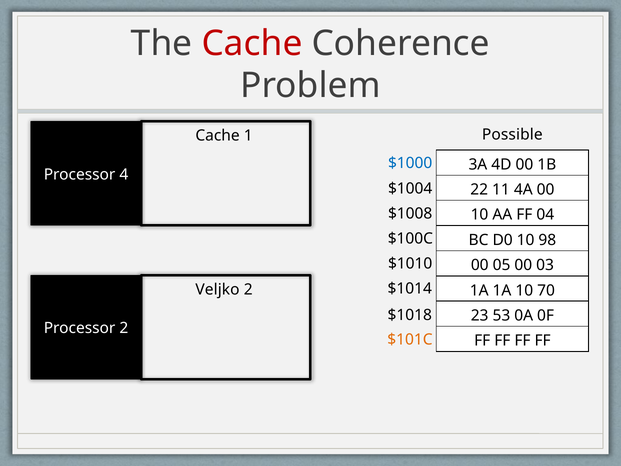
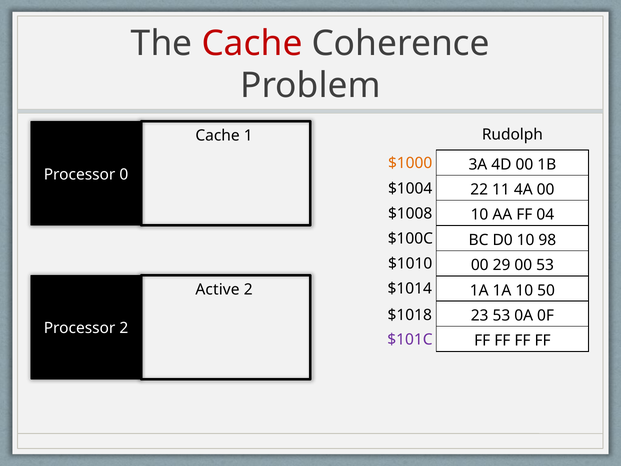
Possible: Possible -> Rudolph (512, 135)
$1000 colour: blue -> orange (410, 163)
4: 4 -> 0 (124, 174)
05: 05 -> 29 (502, 265)
00 03: 03 -> 53 (545, 265)
Veljko: Veljko -> Active (218, 289)
70: 70 -> 50 (546, 290)
$101C colour: orange -> purple (410, 340)
